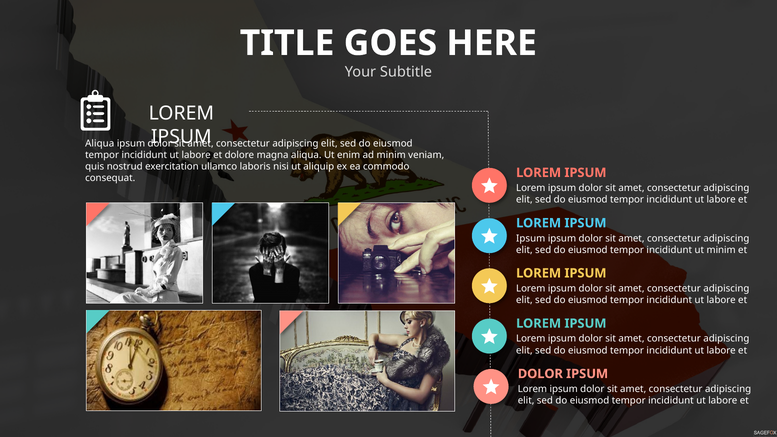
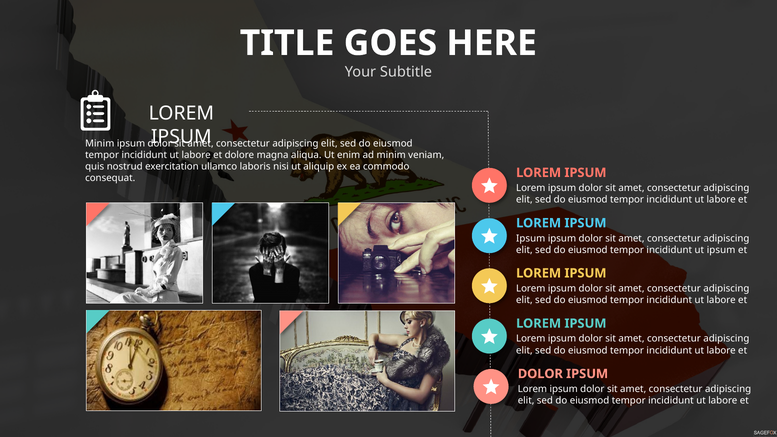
Aliqua: Aliqua -> Minim (100, 143)
ut minim: minim -> ipsum (721, 250)
